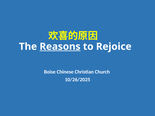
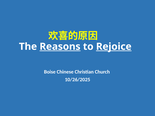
Rejoice underline: none -> present (114, 47)
